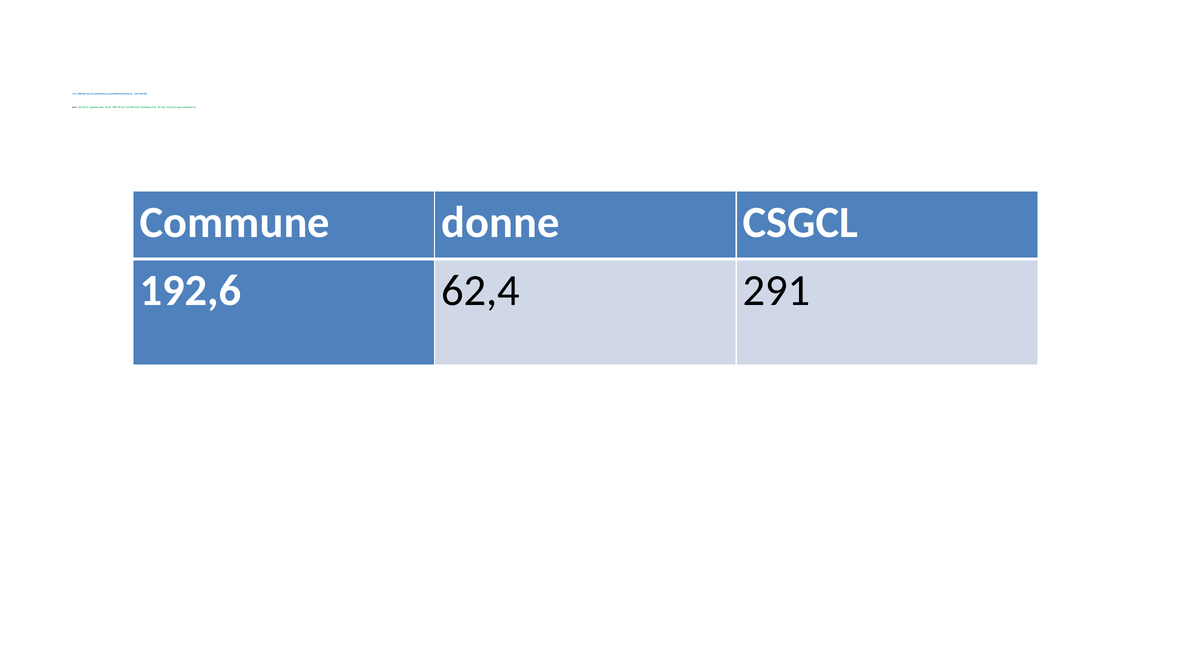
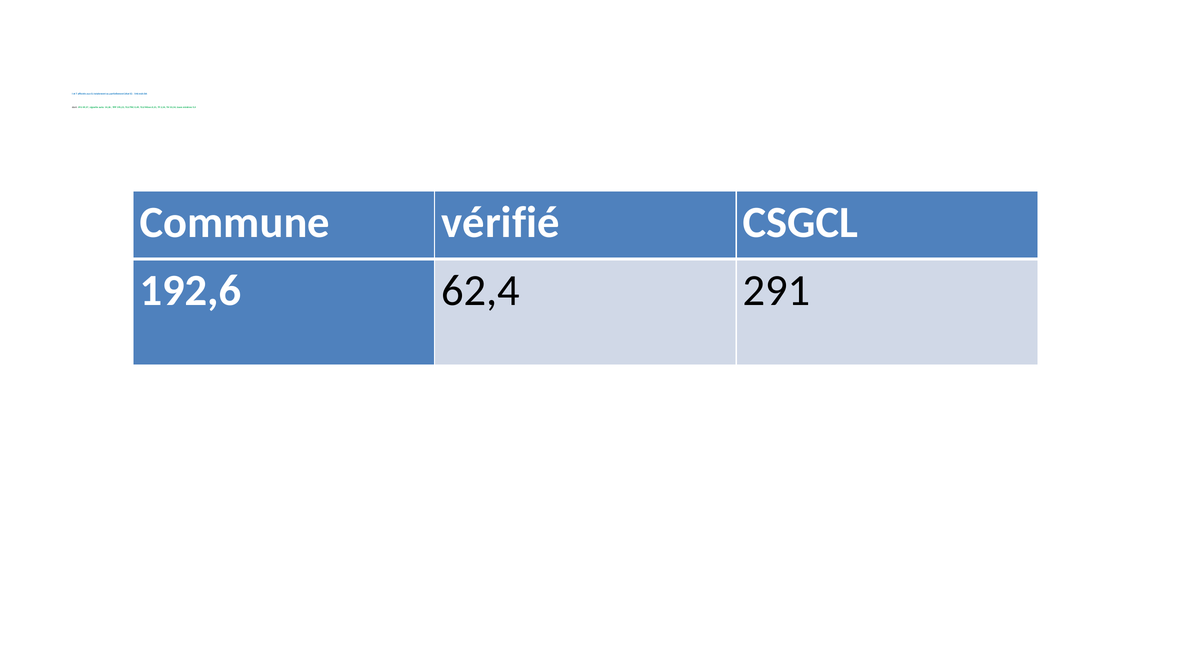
donne: donne -> vérifié (500, 222)
